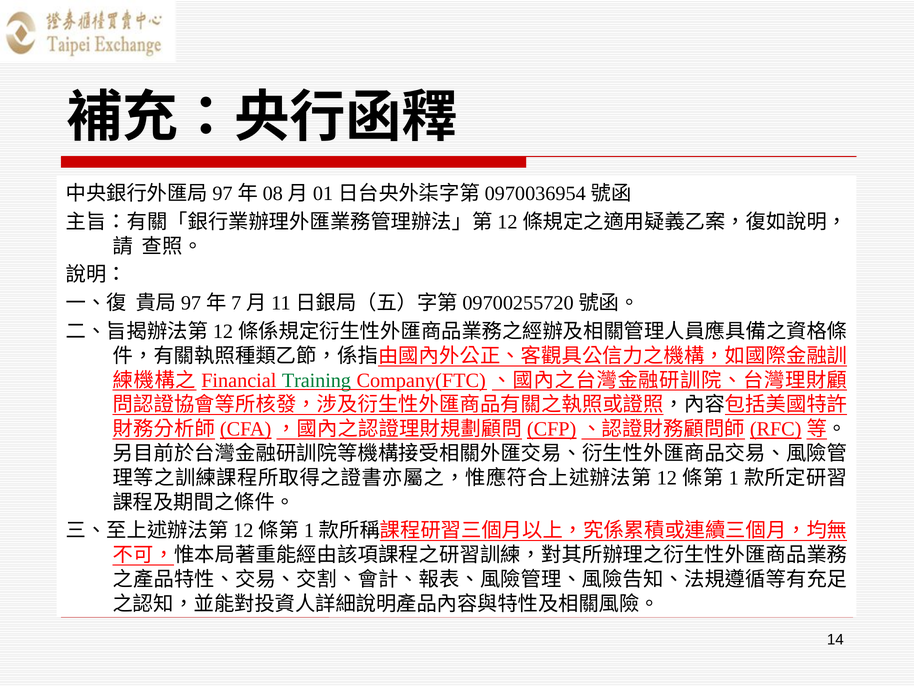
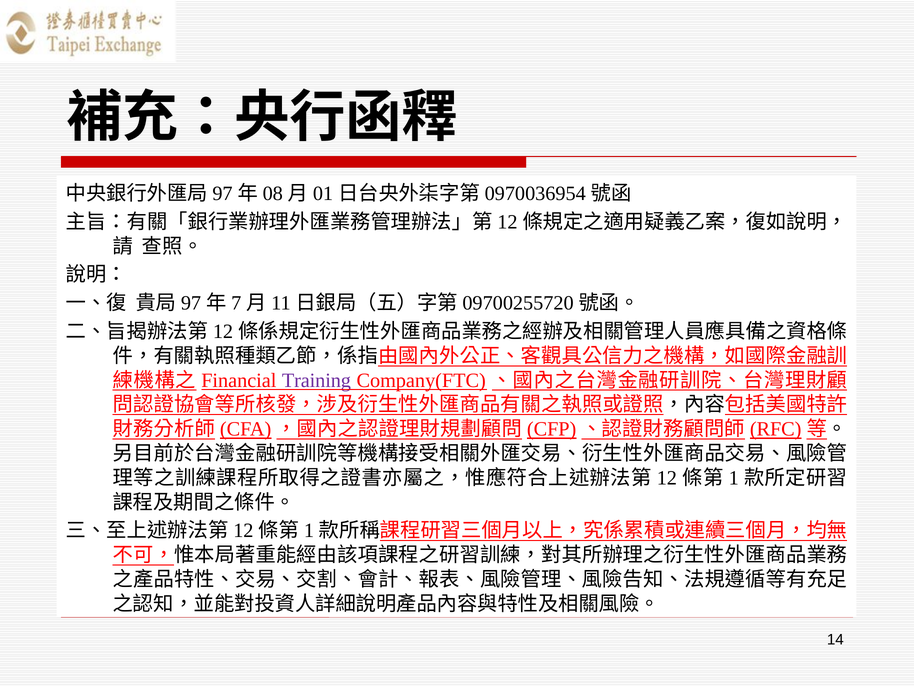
Training colour: green -> purple (316, 380)
